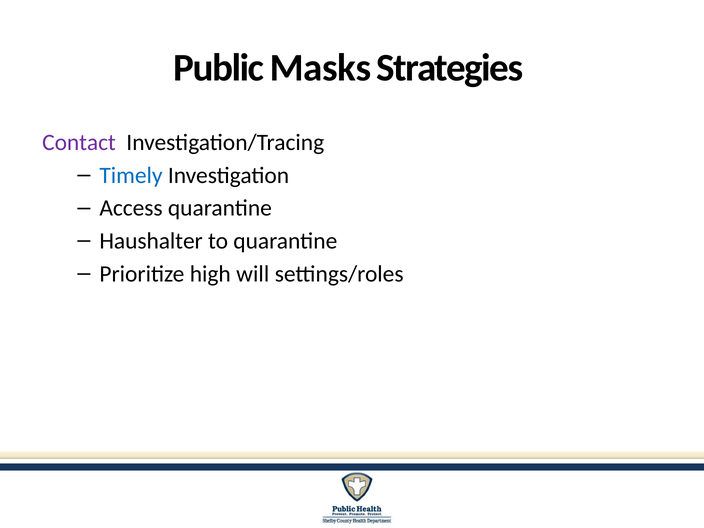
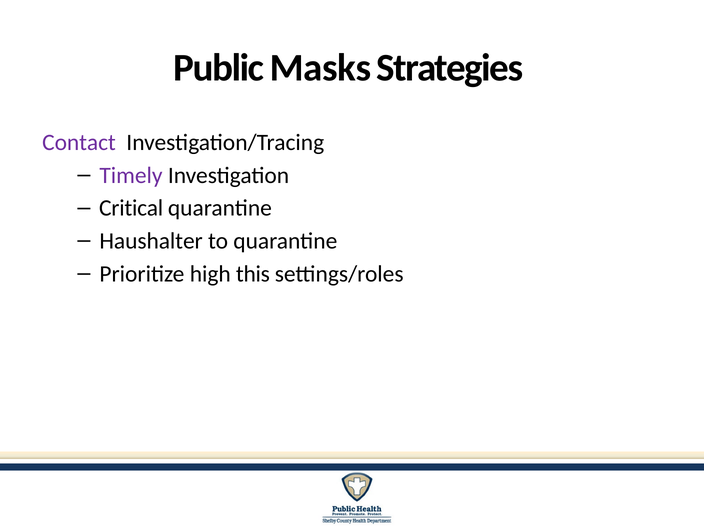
Timely colour: blue -> purple (131, 175)
Access: Access -> Critical (131, 208)
will: will -> this (253, 274)
